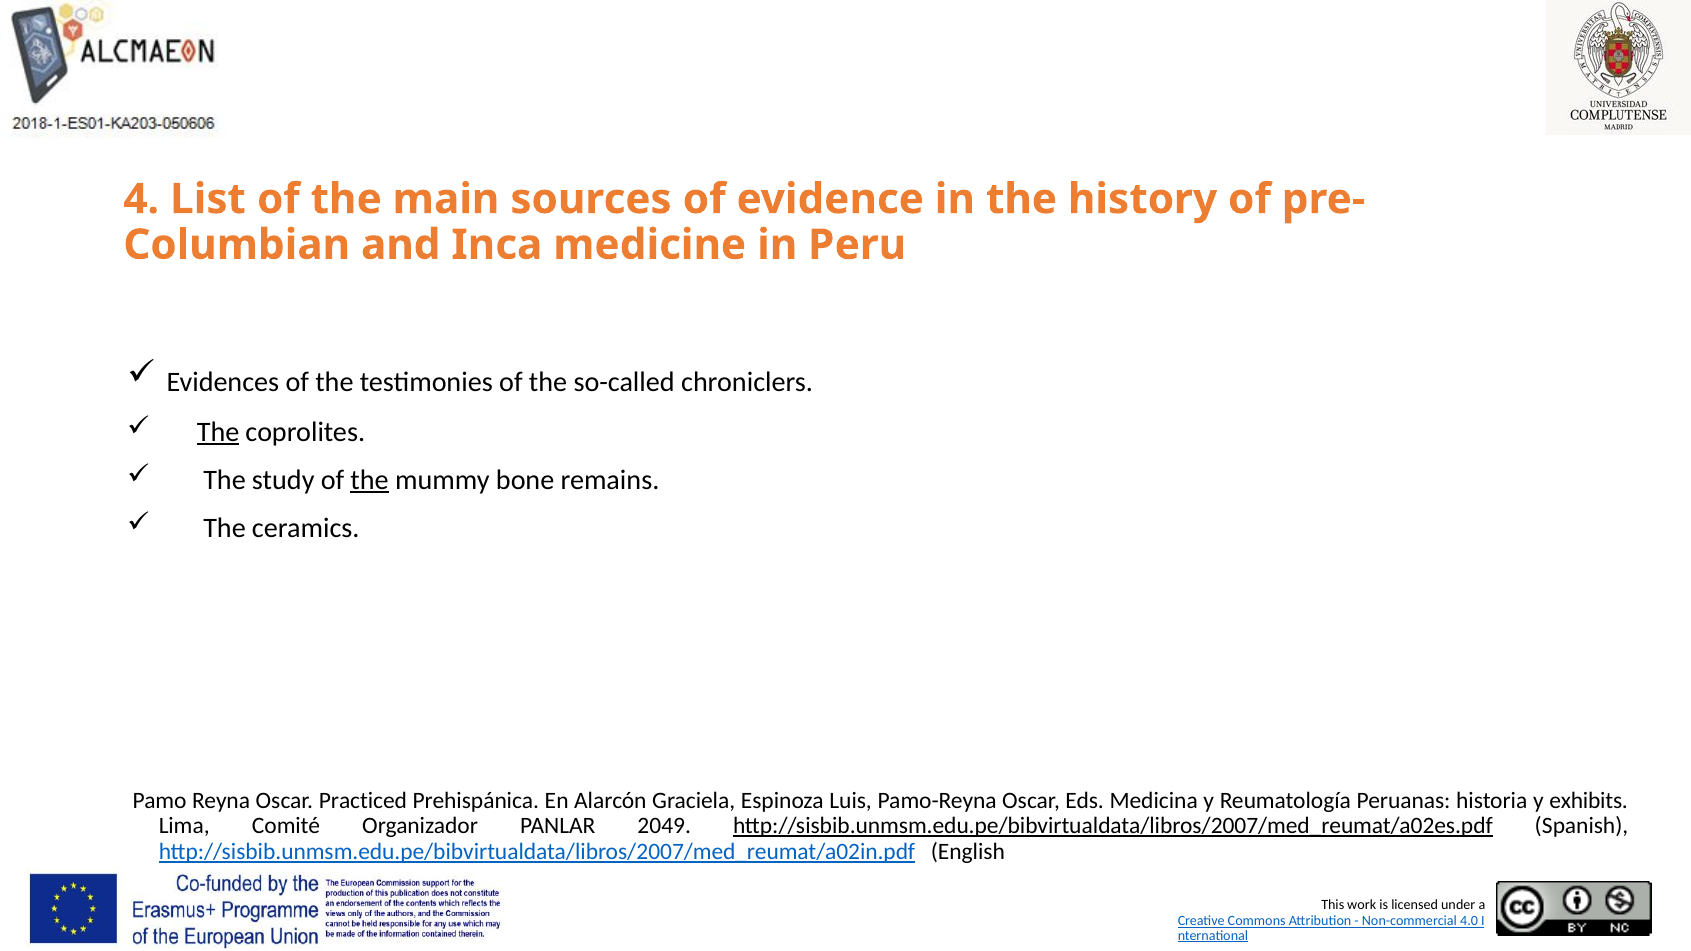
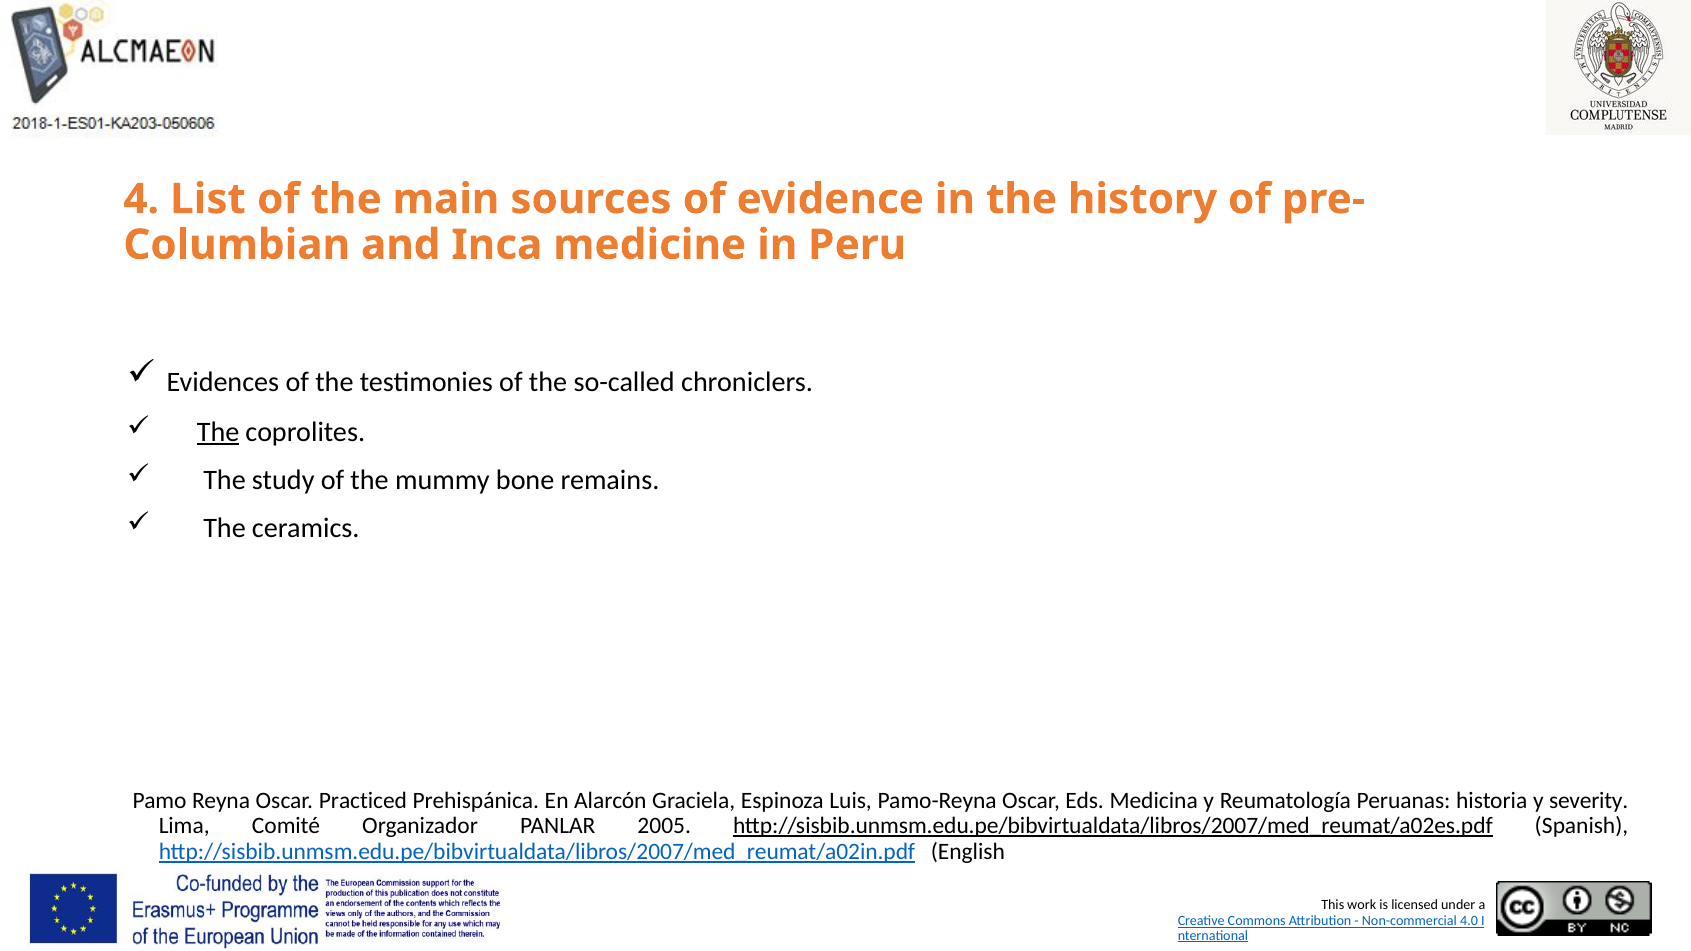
the underline: present -> none (370, 480)
exhibits: exhibits -> severity (1589, 801)
2049: 2049 -> 2005 (664, 826)
